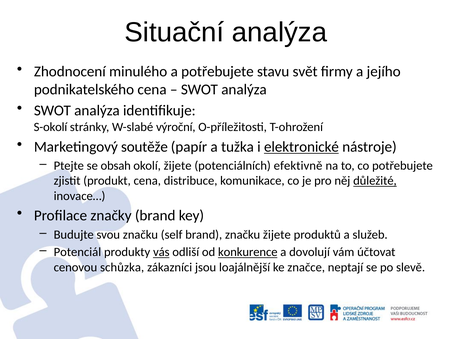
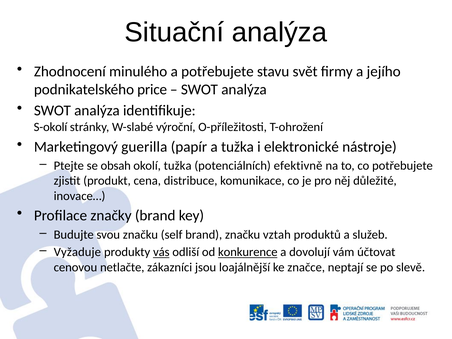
podnikatelského cena: cena -> price (152, 90)
soutěže: soutěže -> guerilla (144, 147)
elektronické underline: present -> none (301, 147)
okolí žijete: žijete -> tužka (178, 166)
důležité underline: present -> none (375, 181)
značku žijete: žijete -> vztah (277, 235)
Potenciál: Potenciál -> Vyžaduje (77, 252)
schůzka: schůzka -> netlačte (122, 267)
